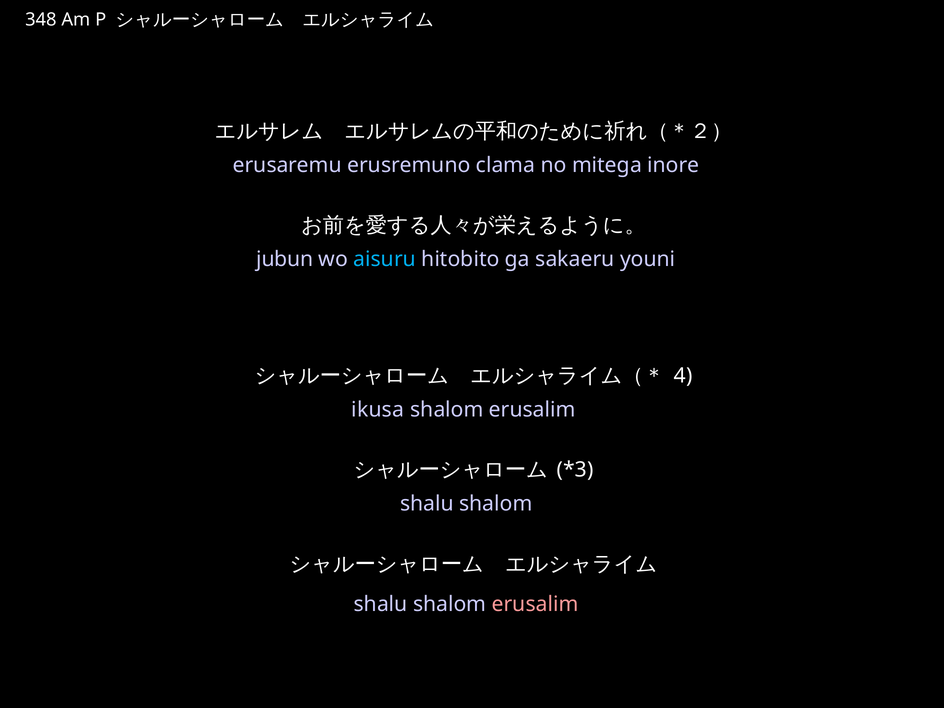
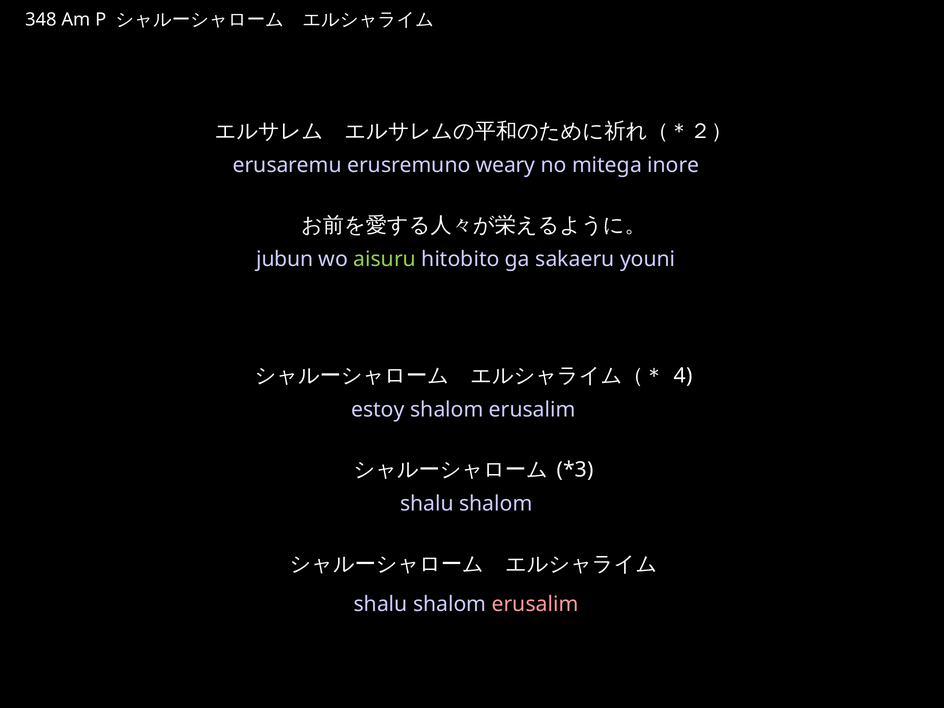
clama: clama -> weary (506, 165)
aisuru colour: light blue -> light green (385, 259)
ikusa: ikusa -> estoy (378, 410)
